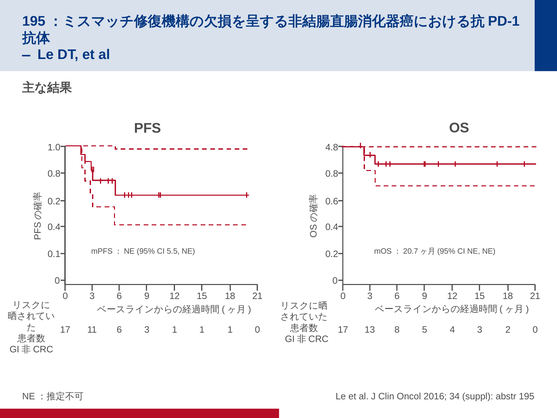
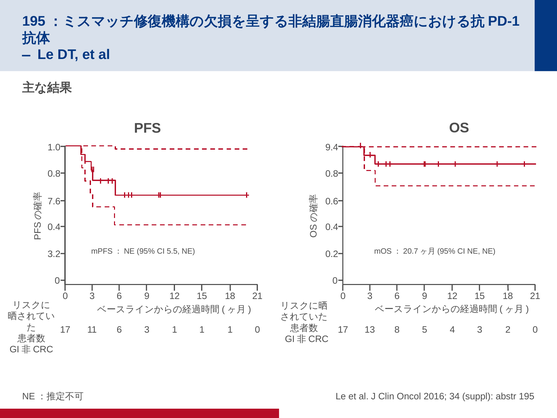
4.8: 4.8 -> 9.4 (332, 147)
0.2: 0.2 -> 7.6 (54, 201)
0.1: 0.1 -> 3.2 (54, 254)
